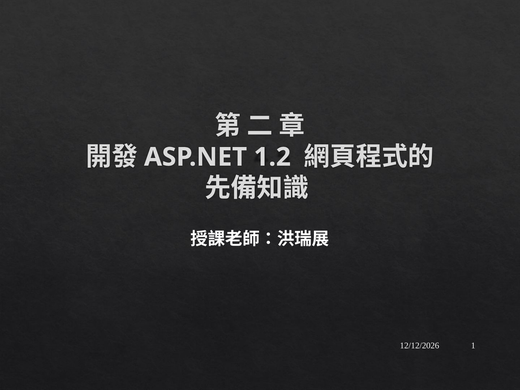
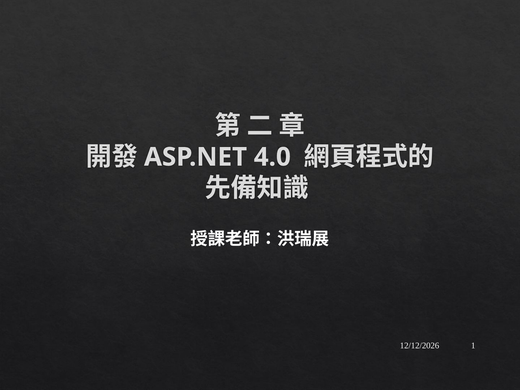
1.2: 1.2 -> 4.0 (272, 157)
